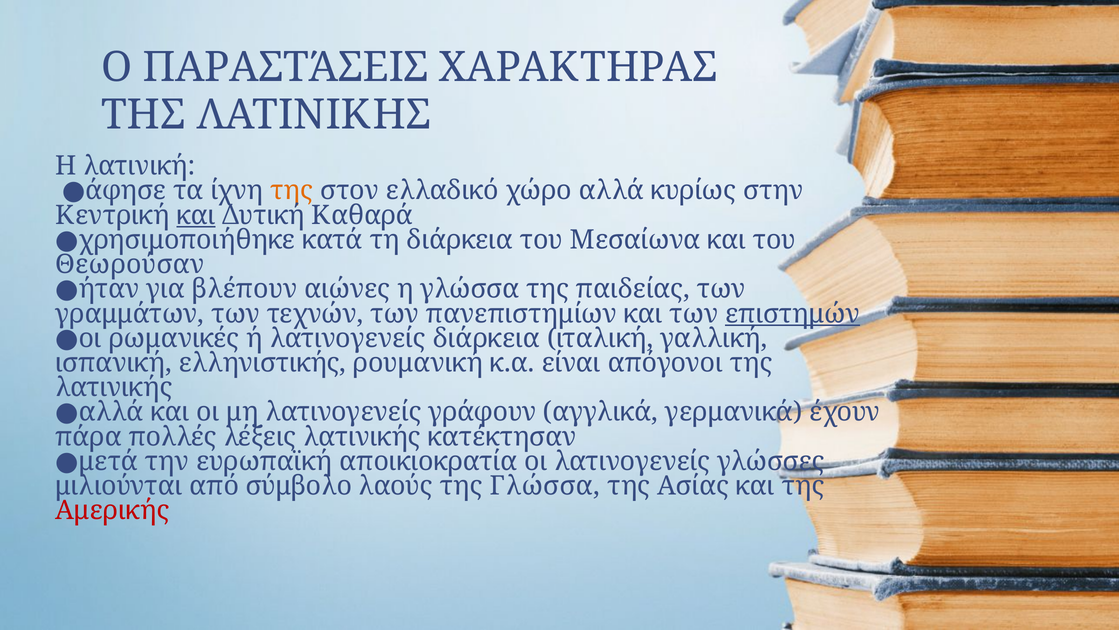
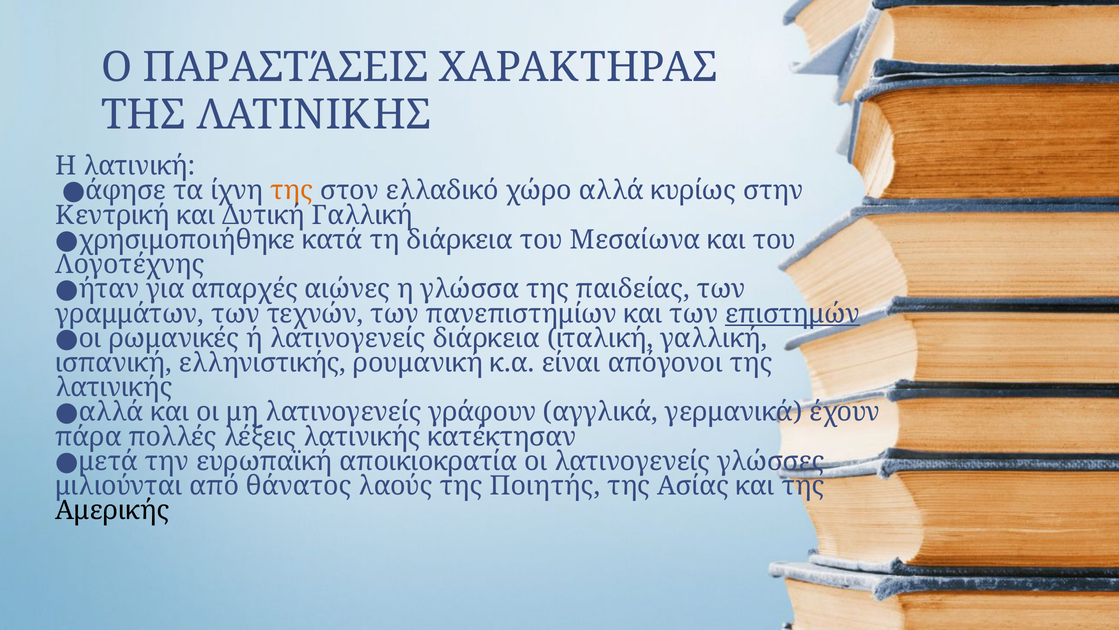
και underline: present -> none (196, 215)
Δυτική Καθαρά: Καθαρά -> Γαλλική (362, 215)
Θεωρούσαν: Θεωρούσαν -> Λογοτέχνης (130, 264)
βλέπουν: βλέπουν -> απαρχές (245, 289)
σύμβολο: σύμβολο -> θάνατος (299, 486)
της Γλώσσα: Γλώσσα -> Ποιητής (545, 486)
Αμερικής colour: red -> black (112, 510)
